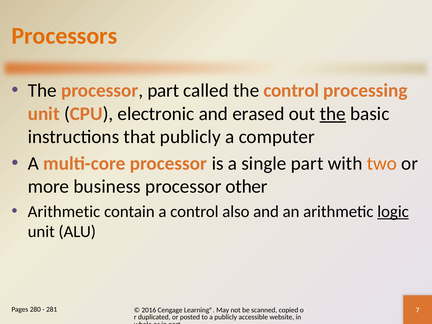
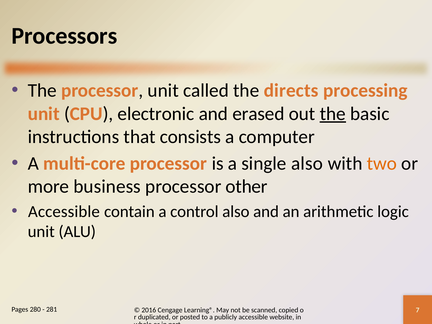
Processors colour: orange -> black (64, 36)
processor part: part -> unit (163, 91)
the control: control -> directs (291, 91)
that publicly: publicly -> consists (190, 137)
single part: part -> also (307, 164)
Arithmetic: Arithmetic -> Accessible (64, 211)
logic underline: present -> none (393, 211)
